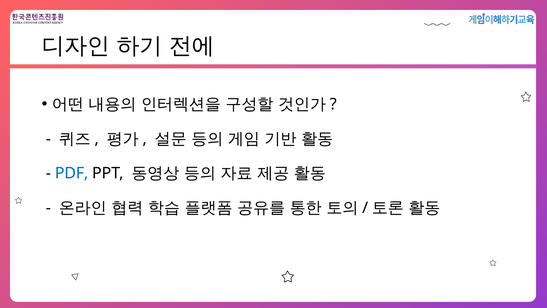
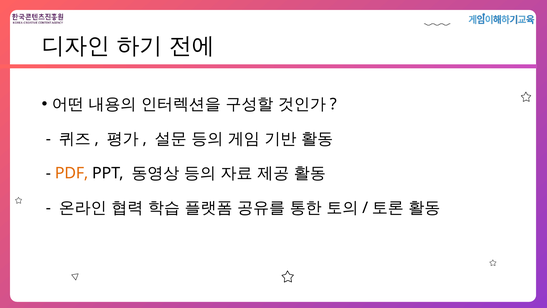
PDF colour: blue -> orange (72, 173)
